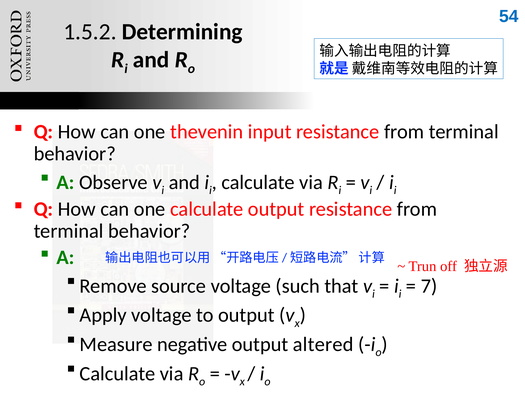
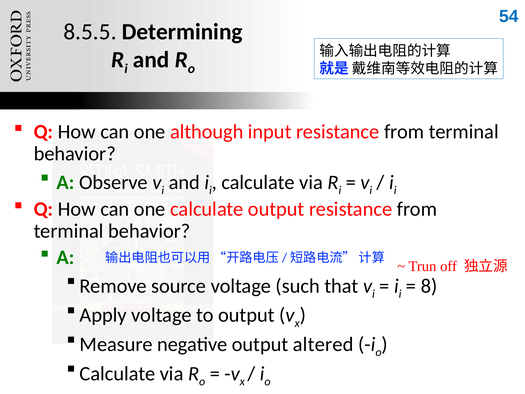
1.5.2: 1.5.2 -> 8.5.5 (90, 32)
thevenin: thevenin -> although (207, 132)
7: 7 -> 8 (429, 286)
